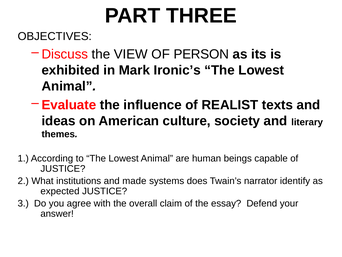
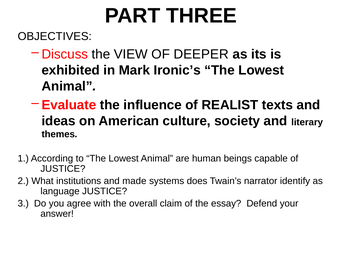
PERSON: PERSON -> DEEPER (201, 54)
expected: expected -> language (60, 191)
